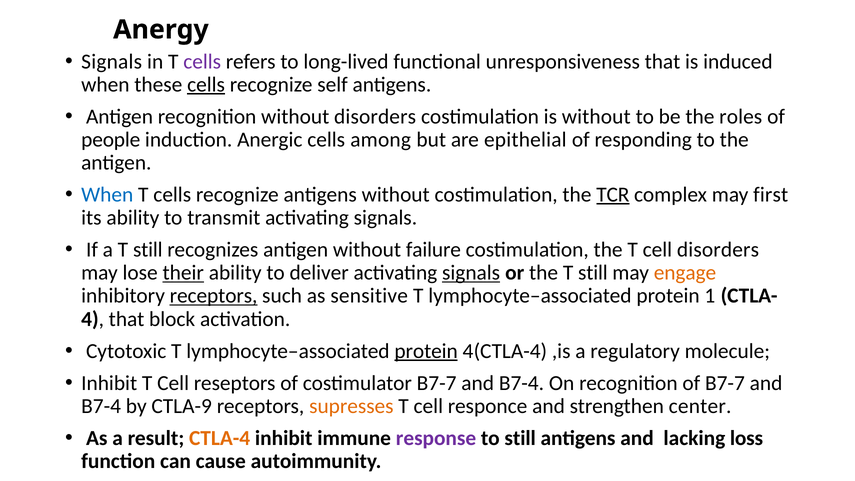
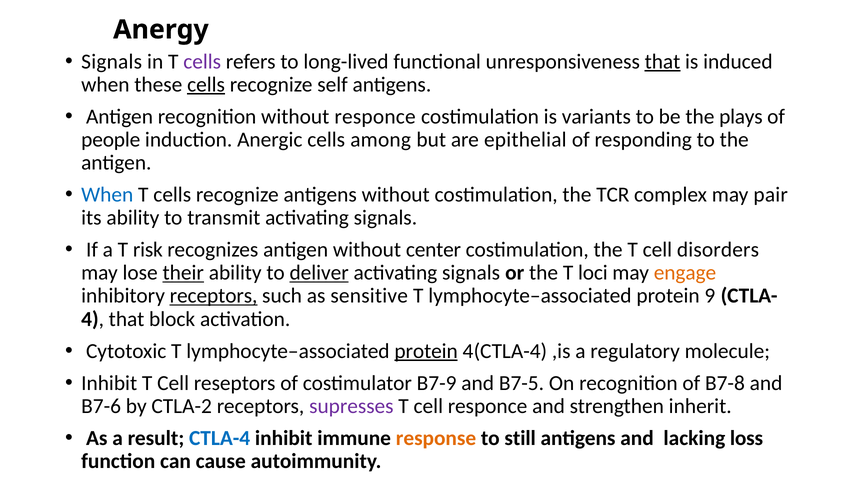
that underline: none -> present (663, 61)
without disorders: disorders -> responce (375, 116)
is without: without -> variants (596, 116)
roles: roles -> plays (741, 116)
TCR underline: present -> none (613, 195)
first: first -> pair (771, 195)
a T still: still -> risk (148, 250)
failure: failure -> center (433, 250)
deliver underline: none -> present (319, 273)
signals underline: present -> none (471, 273)
the T still: still -> loci (593, 273)
1: 1 -> 9 (710, 296)
costimulator B7-7: B7-7 -> B7-9 (437, 383)
B7-4: B7-4 -> B7-5 (521, 383)
of B7-7: B7-7 -> B7-8 (725, 383)
B7-4: B7-4 -> B7-6 (101, 406)
CTLA-9: CTLA-9 -> CTLA-2 (182, 406)
supresses colour: orange -> purple (351, 406)
center: center -> inherit (700, 406)
CTLA-4 colour: orange -> blue (220, 438)
response colour: purple -> orange (436, 438)
